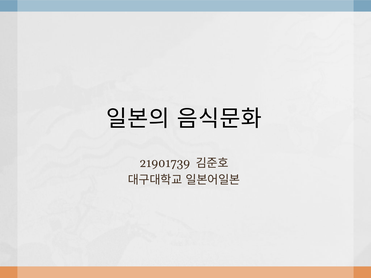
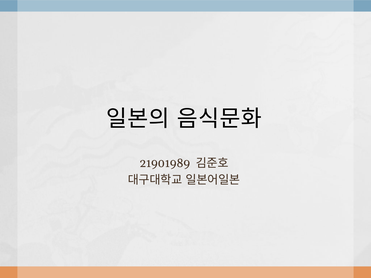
21901739: 21901739 -> 21901989 (165, 163)
